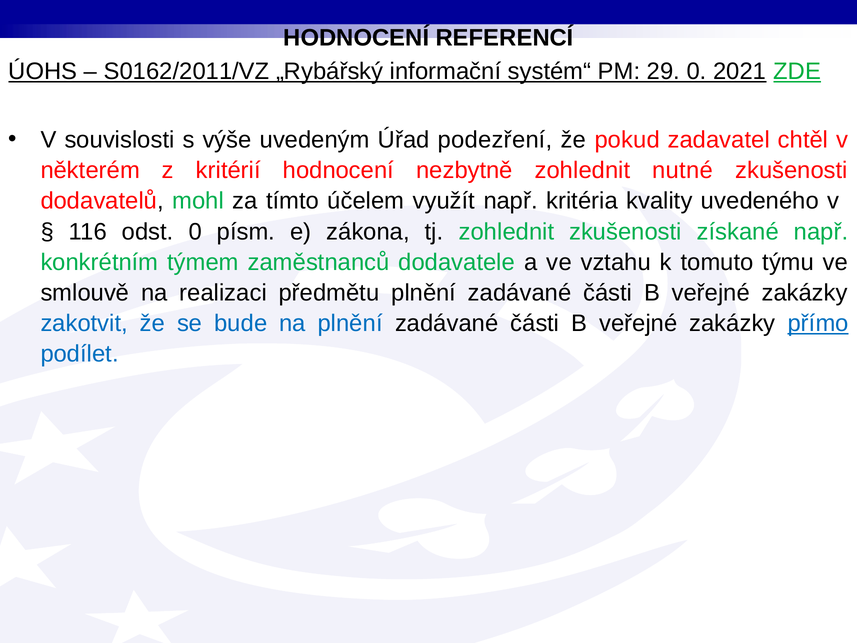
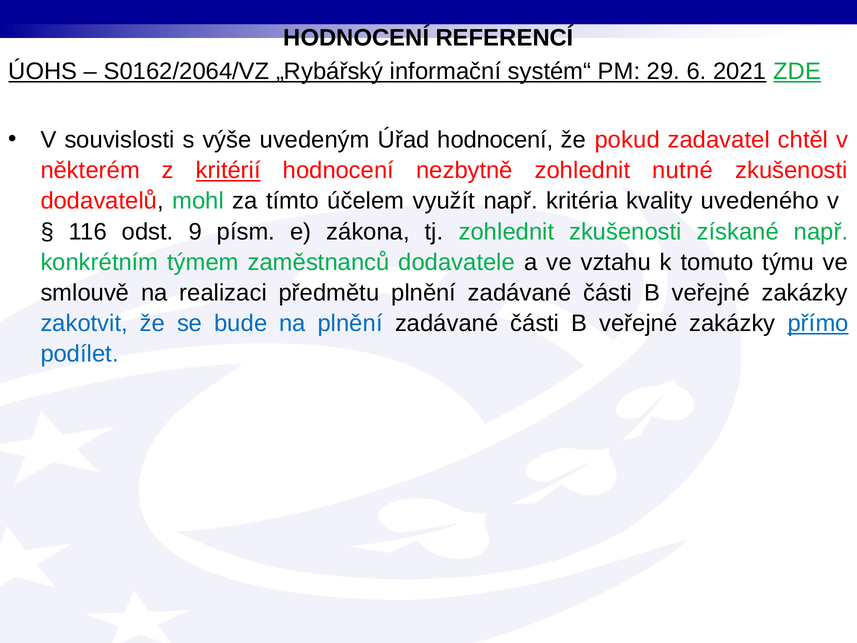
S0162/2011/VZ: S0162/2011/VZ -> S0162/2064/VZ (187, 71)
29 0: 0 -> 6 (696, 71)
Úřad podezření: podezření -> hodnocení (495, 140)
kritérií underline: none -> present (228, 170)
odst 0: 0 -> 9 (195, 232)
